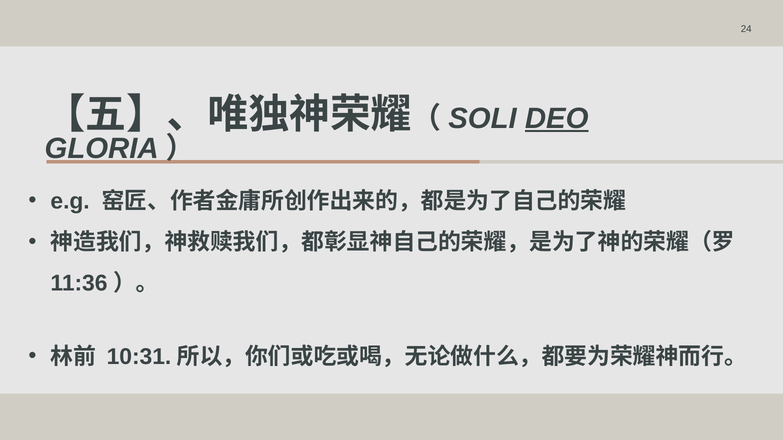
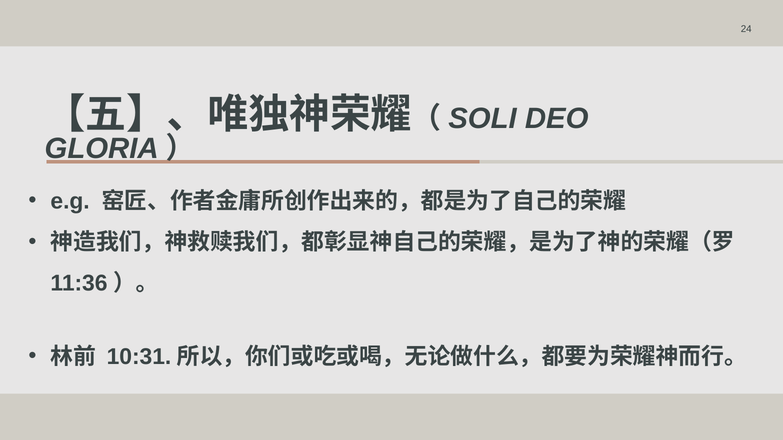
DEO underline: present -> none (557, 119)
